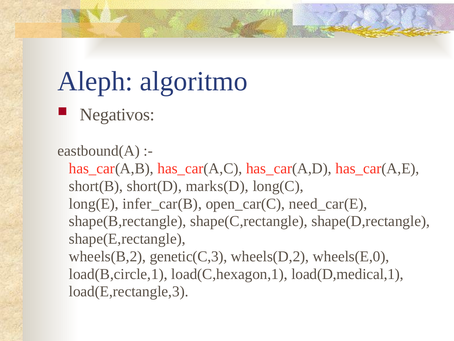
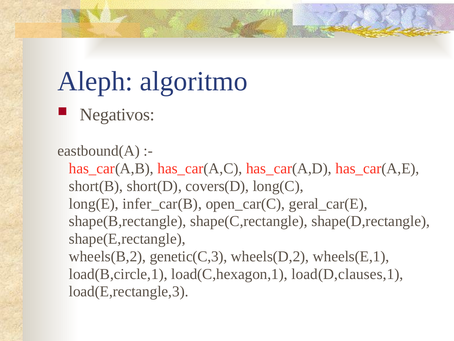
marks(D: marks(D -> covers(D (217, 186)
need_car(E: need_car(E -> geral_car(E (328, 203)
wheels(E,0: wheels(E,0 -> wheels(E,1 (351, 256)
load(D,medical,1: load(D,medical,1 -> load(D,clauses,1 (347, 274)
